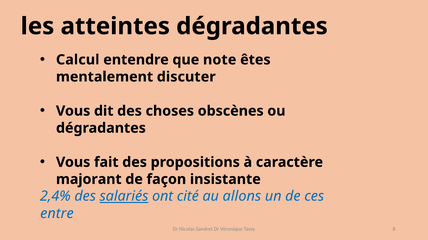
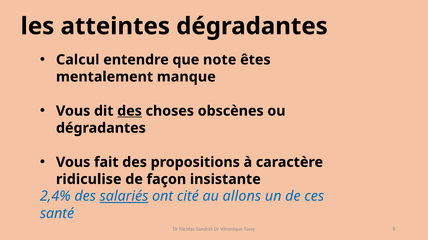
discuter: discuter -> manque (186, 77)
des underline: none -> present (130, 111)
majorant: majorant -> ridiculise (89, 180)
entre: entre -> santé (57, 214)
